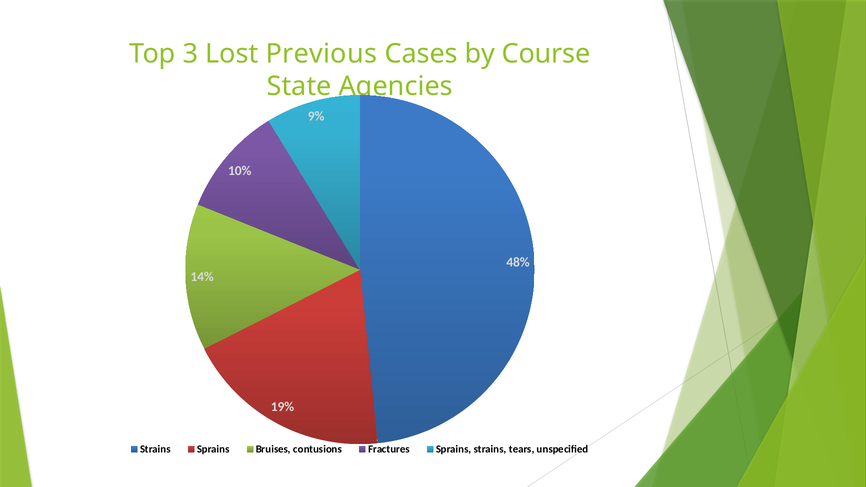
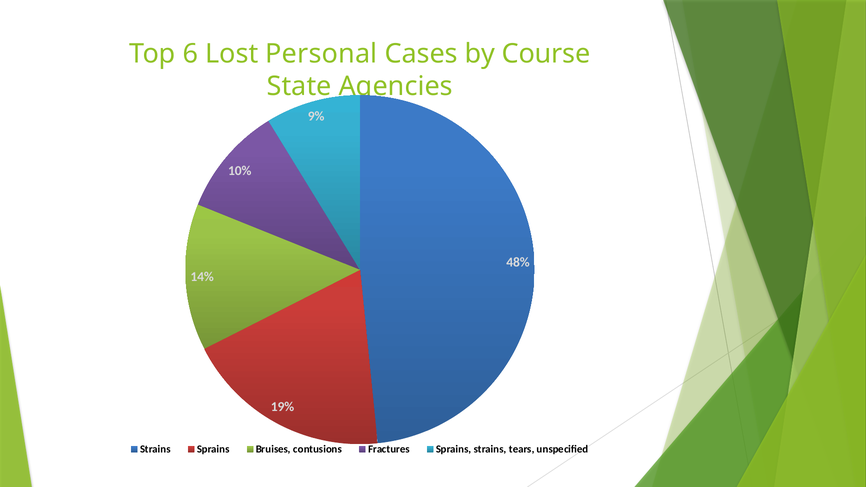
3: 3 -> 6 (190, 54)
Previous: Previous -> Personal (321, 54)
